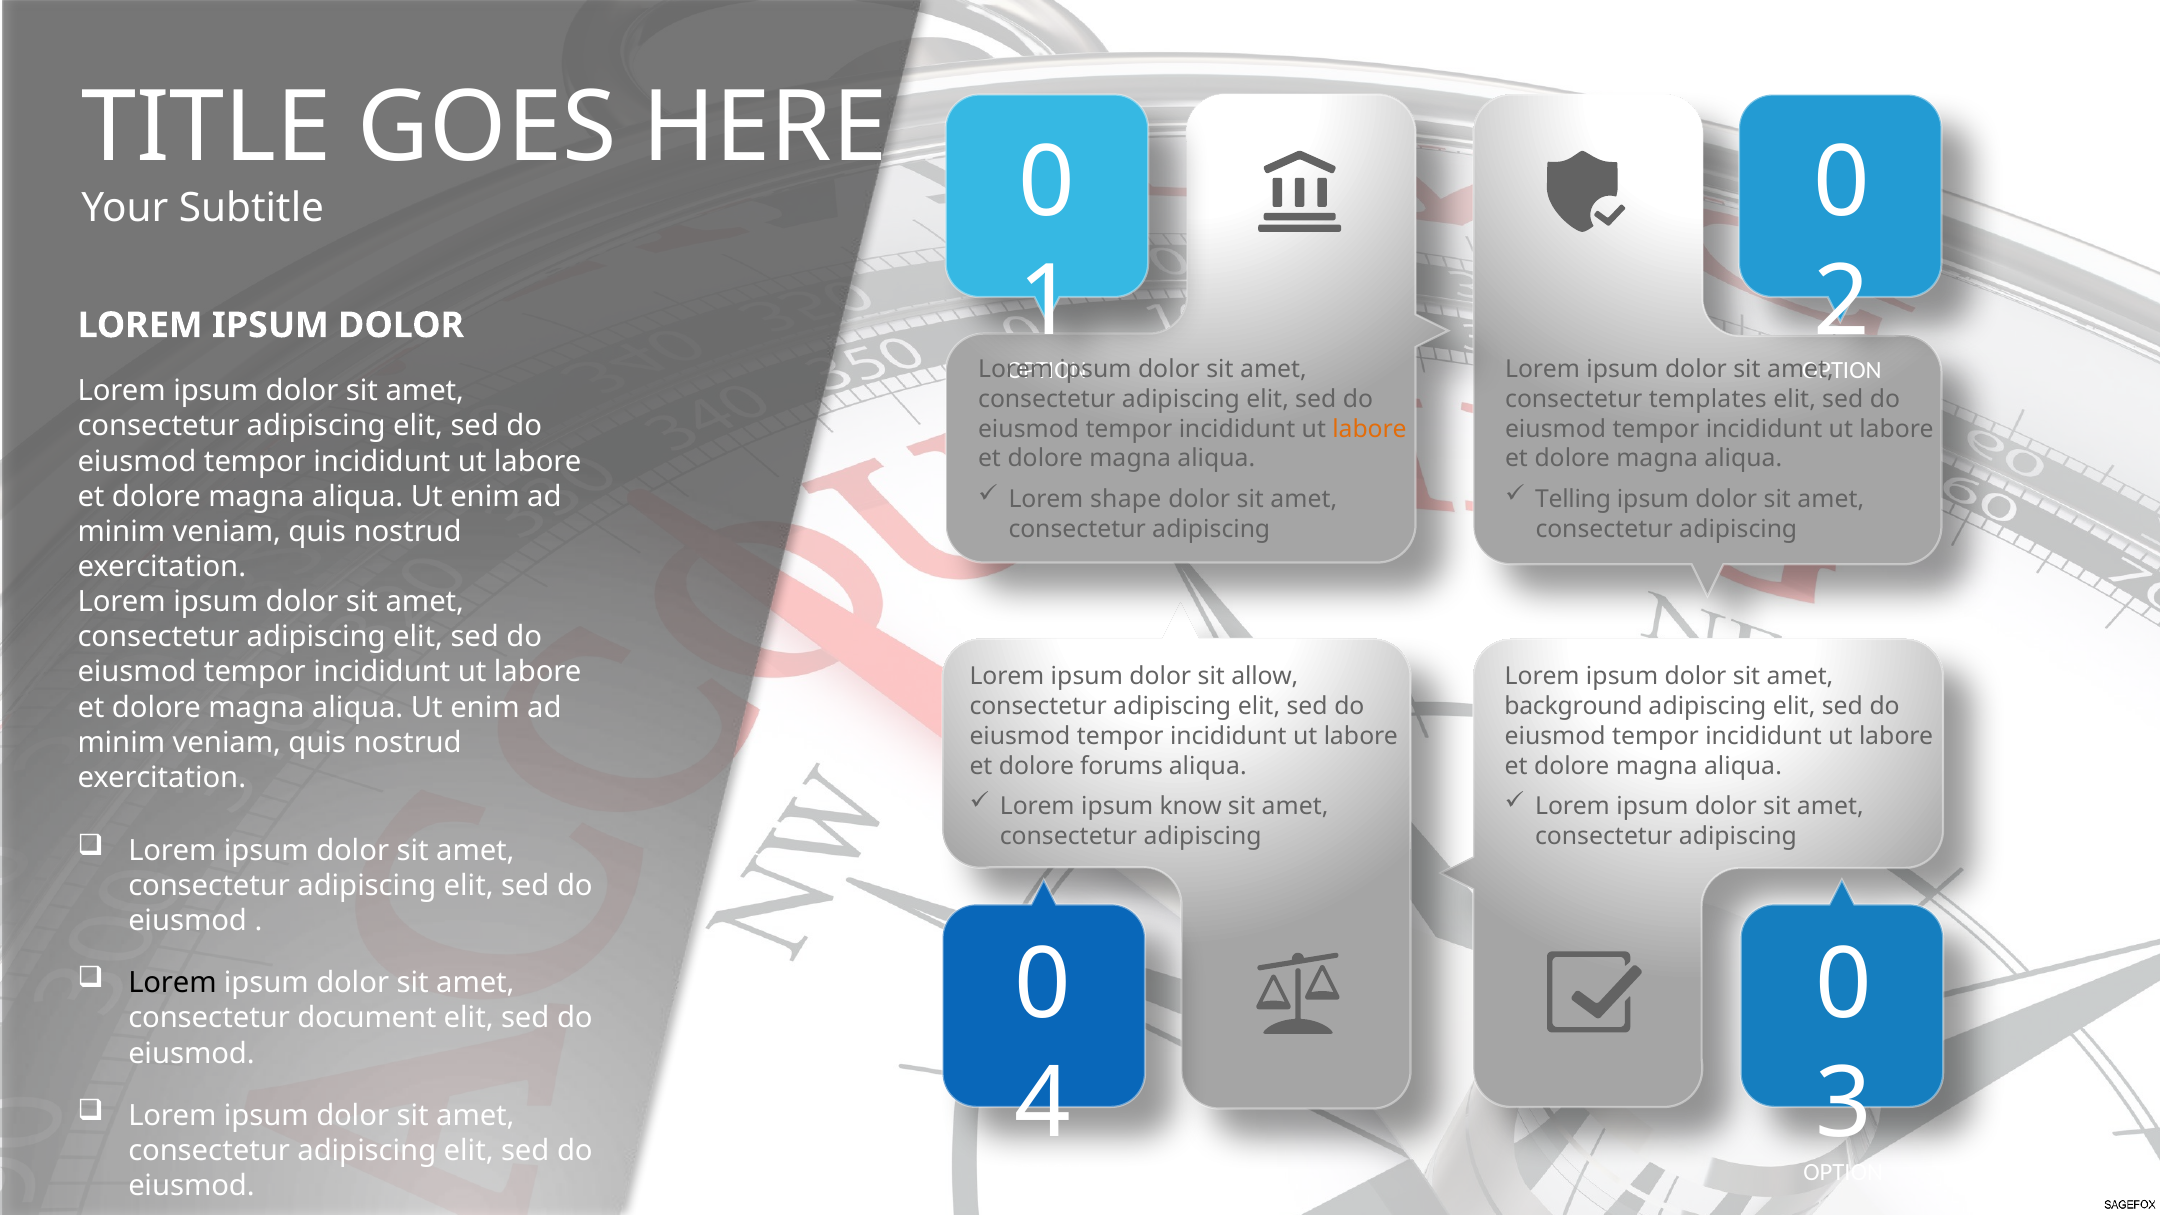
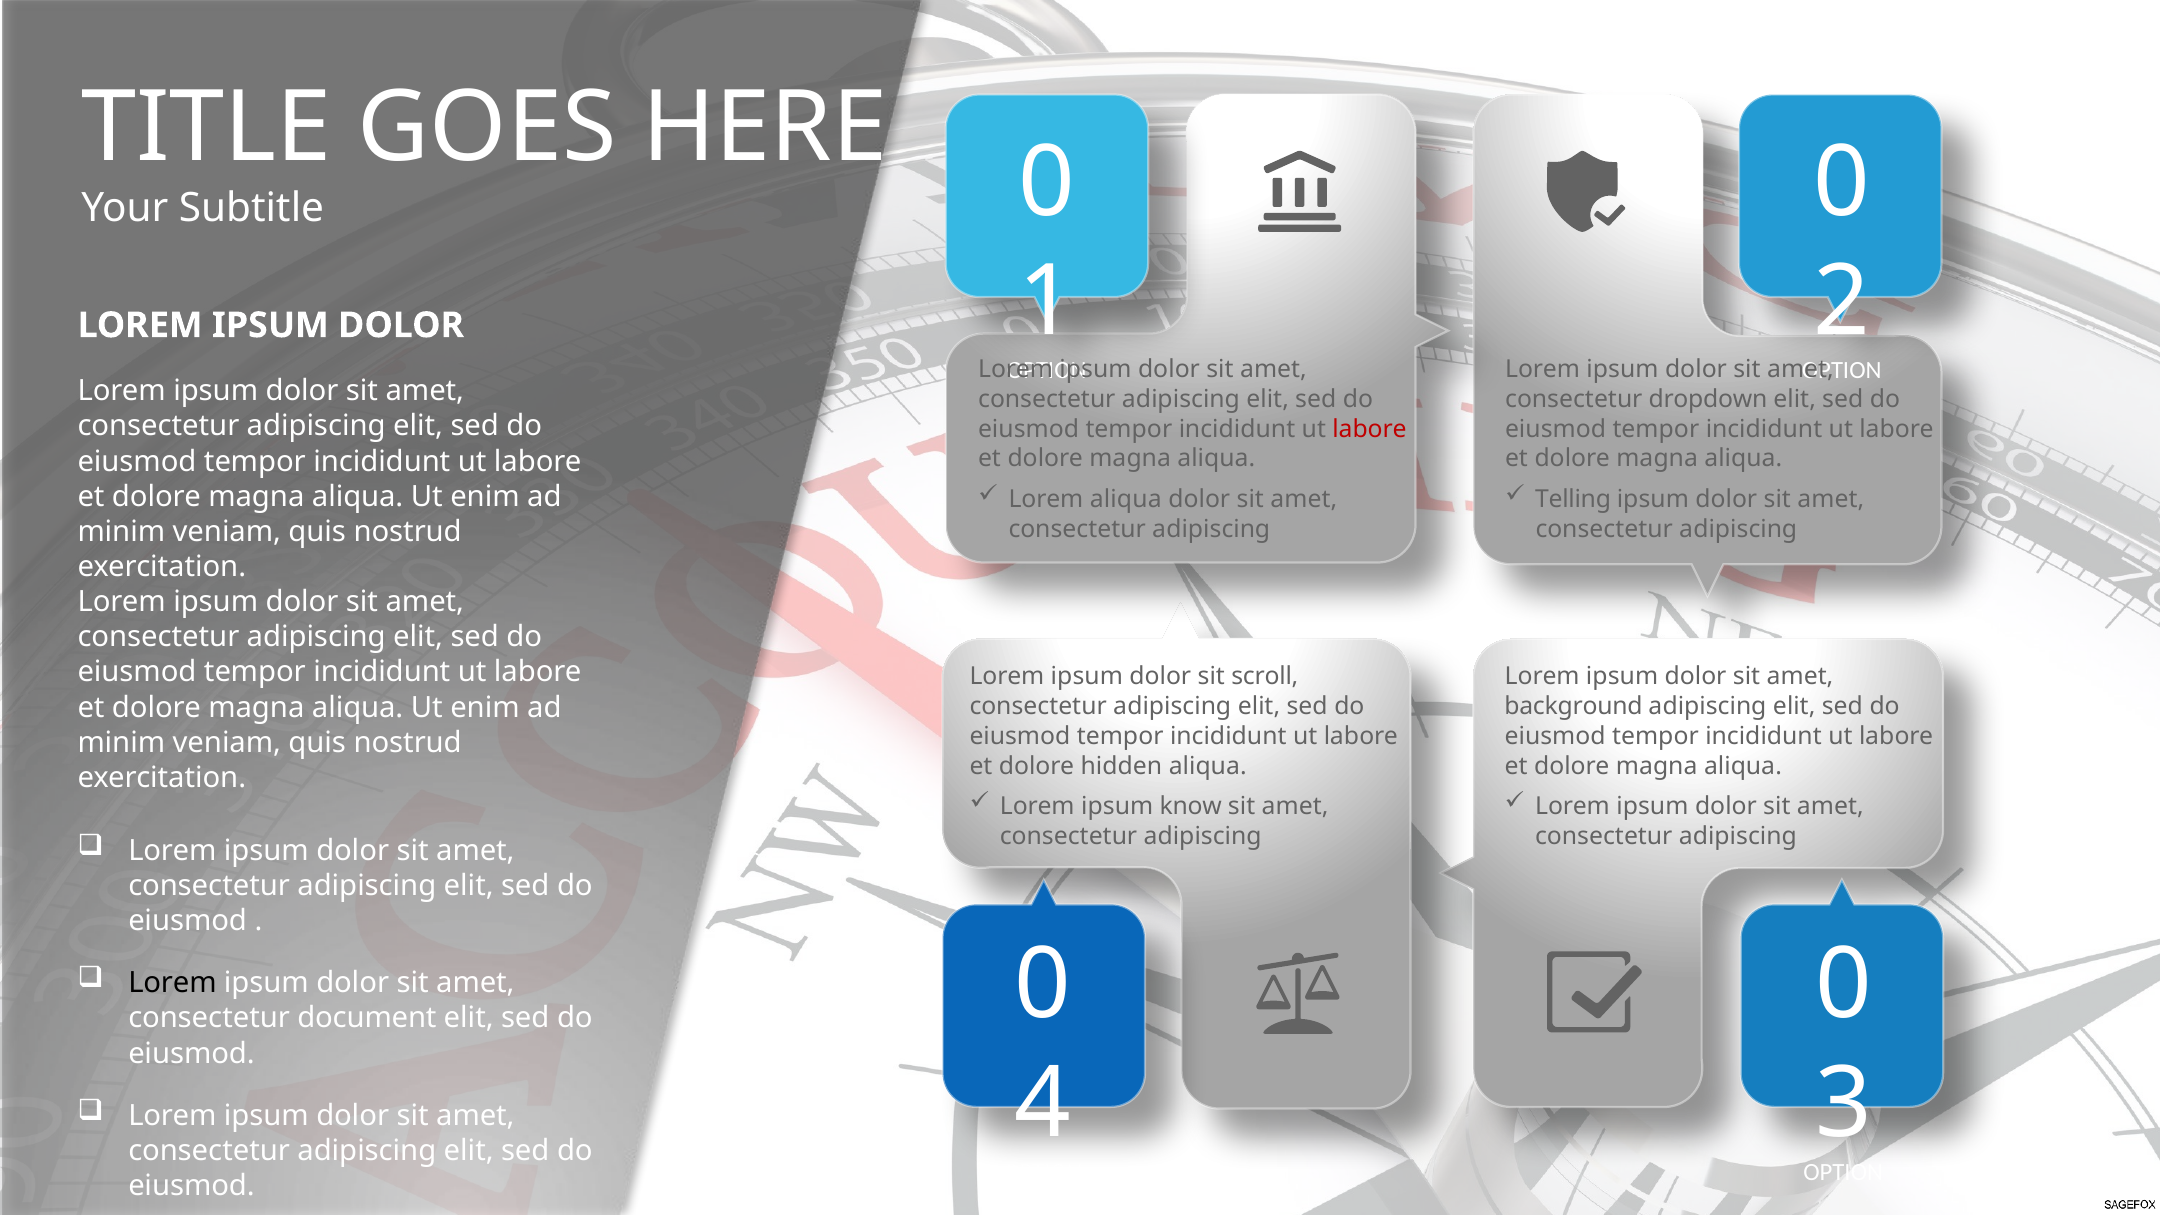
templates: templates -> dropdown (1708, 399)
labore colour: orange -> red (1370, 429)
Lorem shape: shape -> aliqua (1126, 499)
allow: allow -> scroll (1265, 677)
forums: forums -> hidden (1121, 766)
